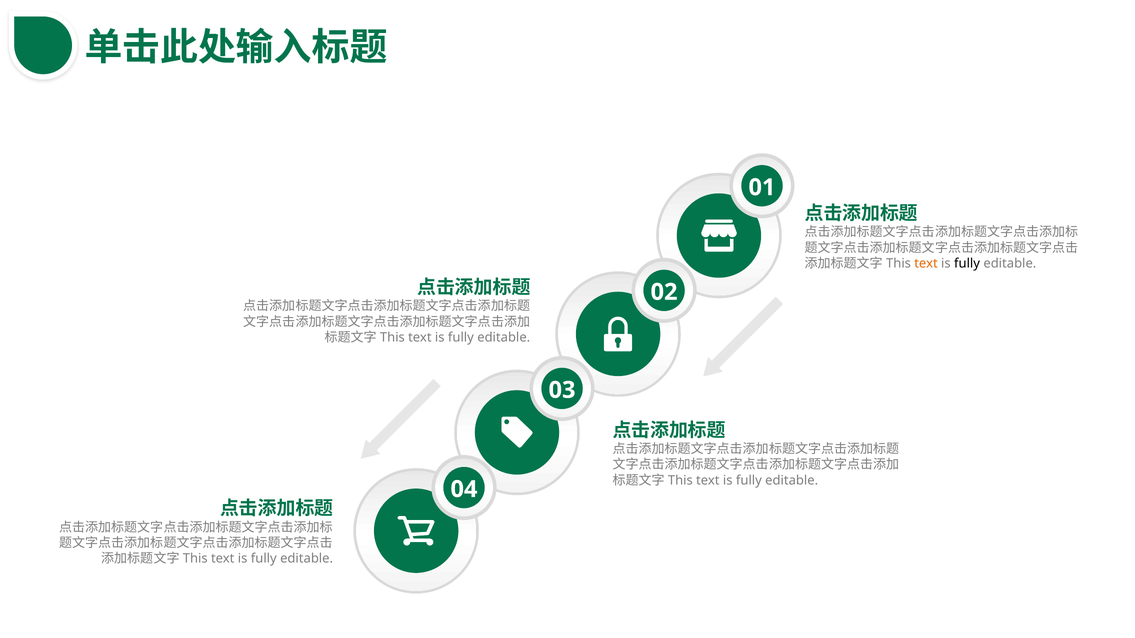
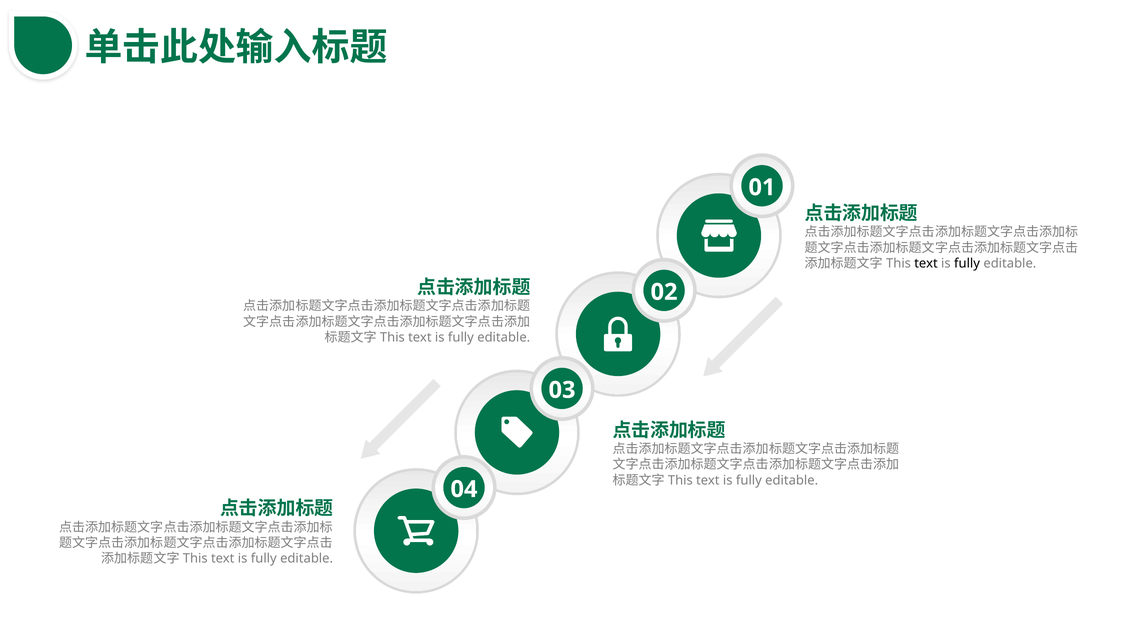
text colour: orange -> black (926, 264)
